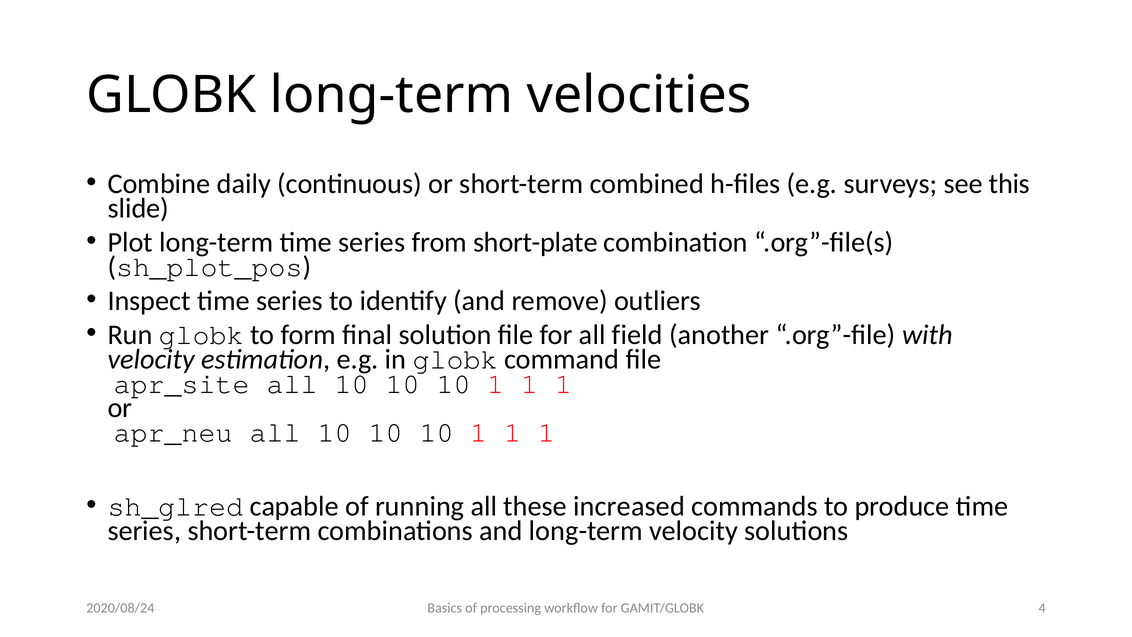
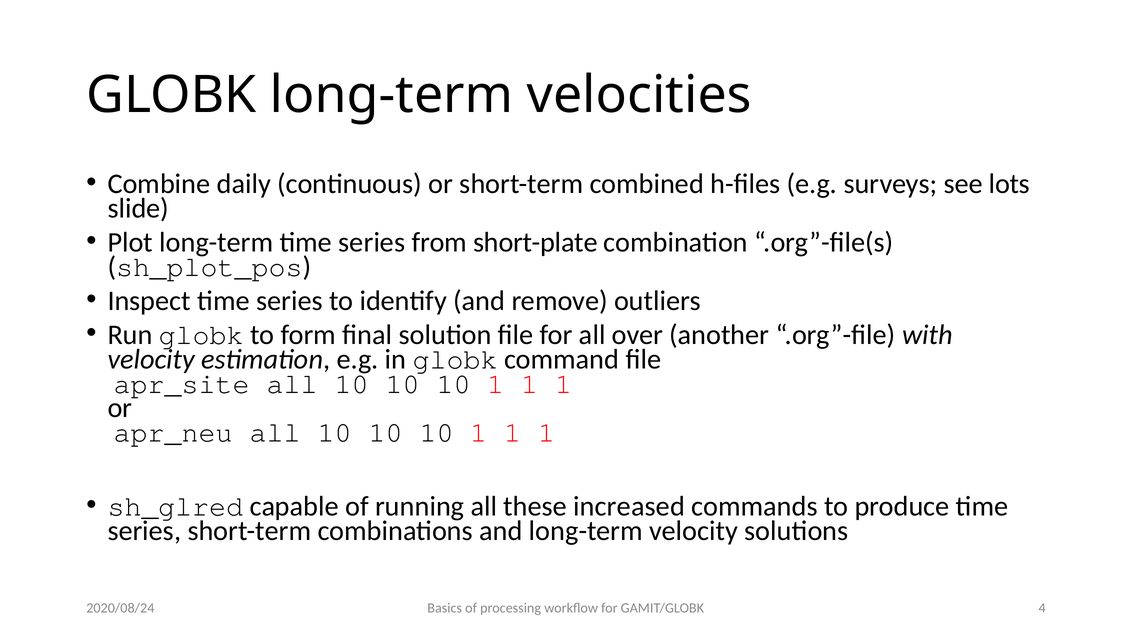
this: this -> lots (1009, 184)
field: field -> over (637, 335)
